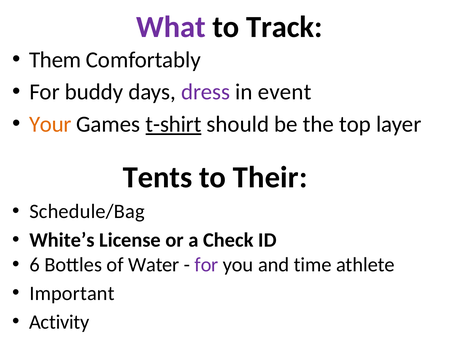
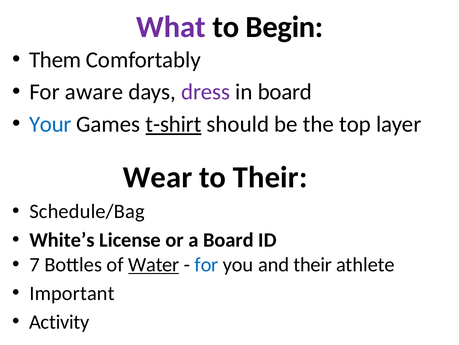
Track: Track -> Begin (285, 27)
buddy: buddy -> aware (94, 92)
in event: event -> board (285, 92)
Your colour: orange -> blue (50, 124)
Tents: Tents -> Wear (158, 177)
a Check: Check -> Board (228, 240)
6: 6 -> 7 (35, 264)
Water underline: none -> present (154, 264)
for colour: purple -> blue (207, 264)
and time: time -> their (313, 264)
